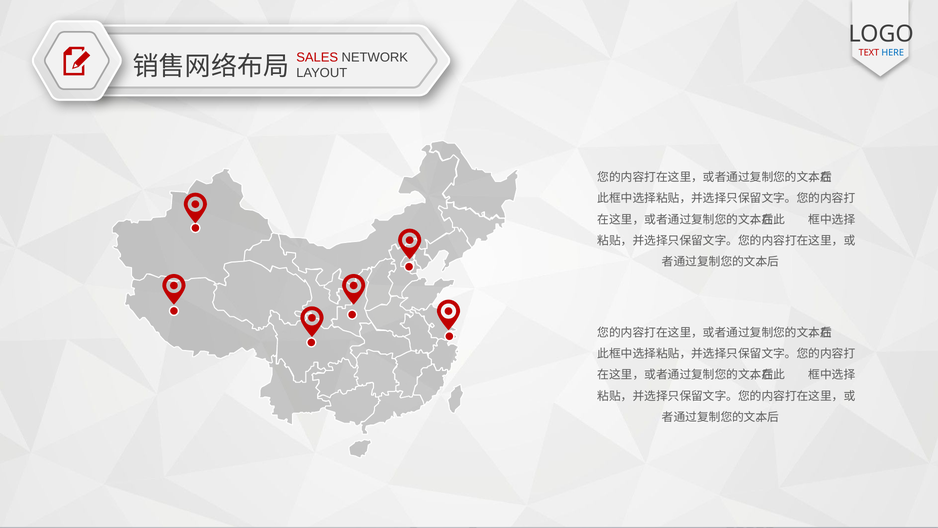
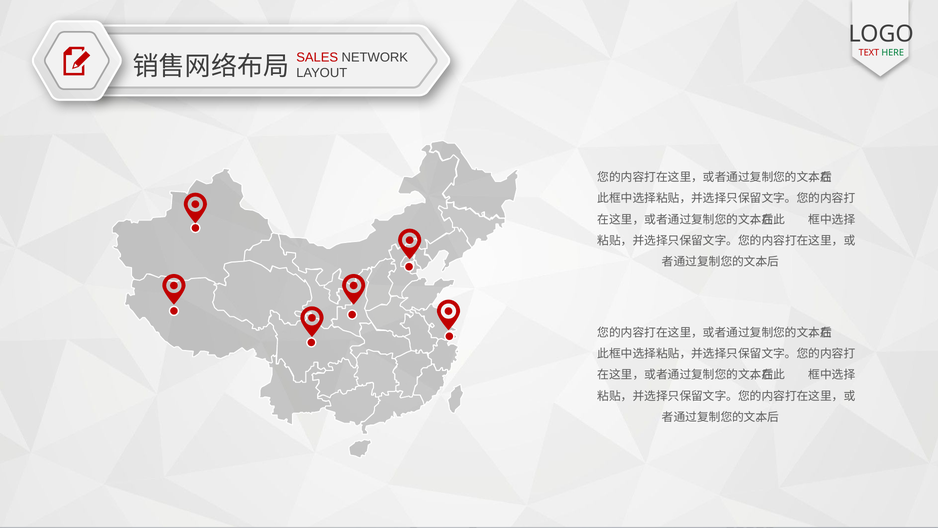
HERE colour: blue -> green (893, 53)
